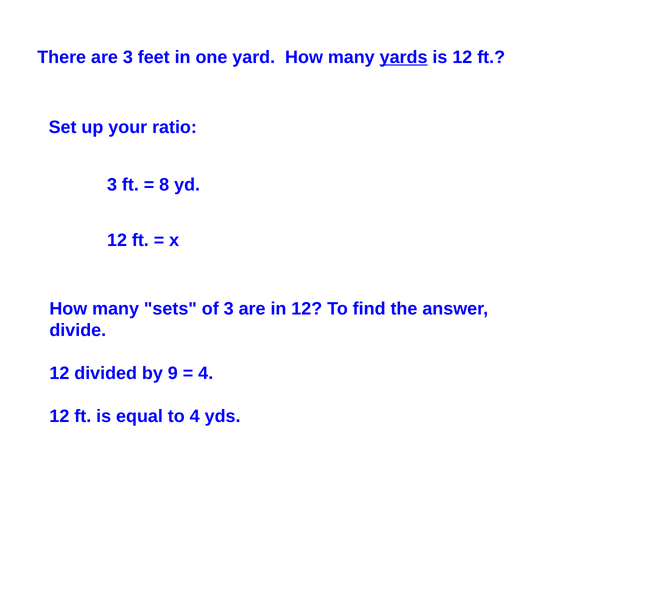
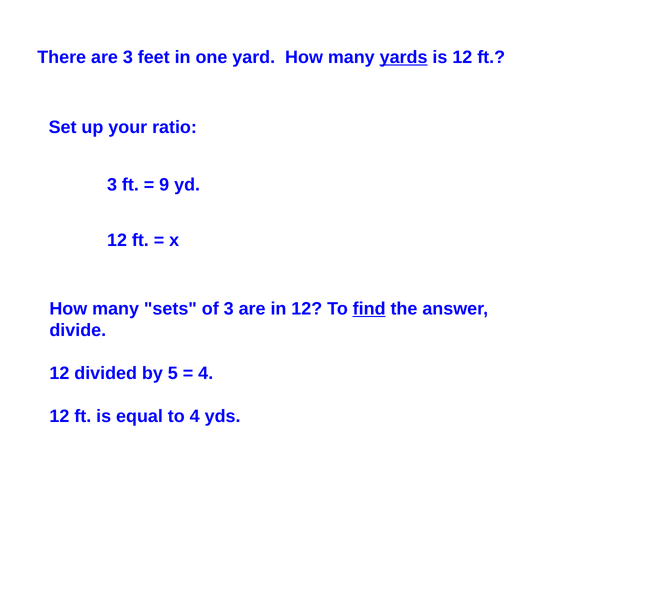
8: 8 -> 9 (164, 185)
find underline: none -> present (369, 309)
9: 9 -> 5 (173, 374)
